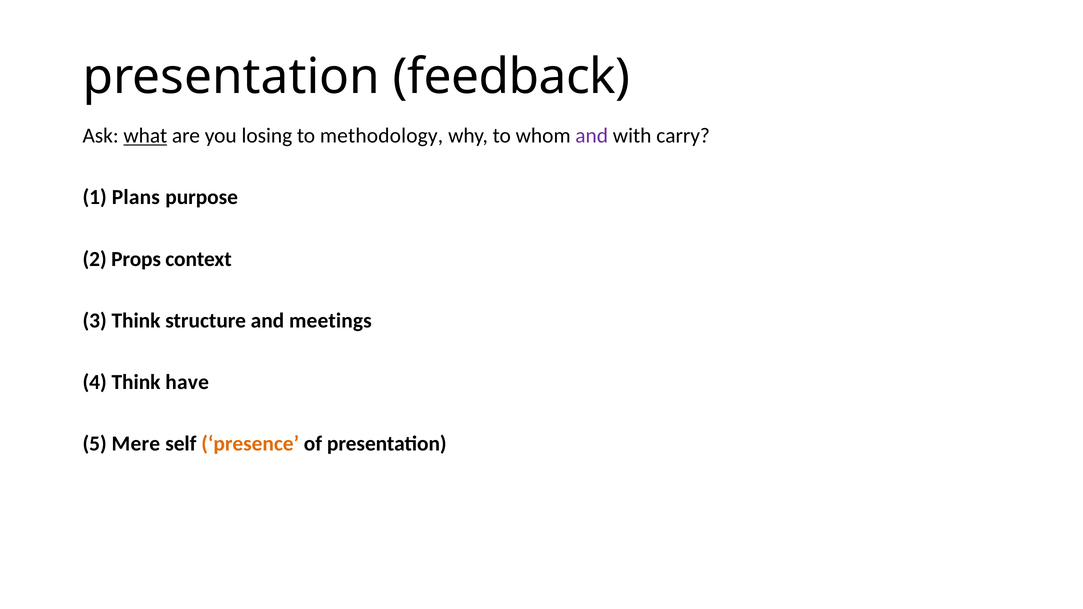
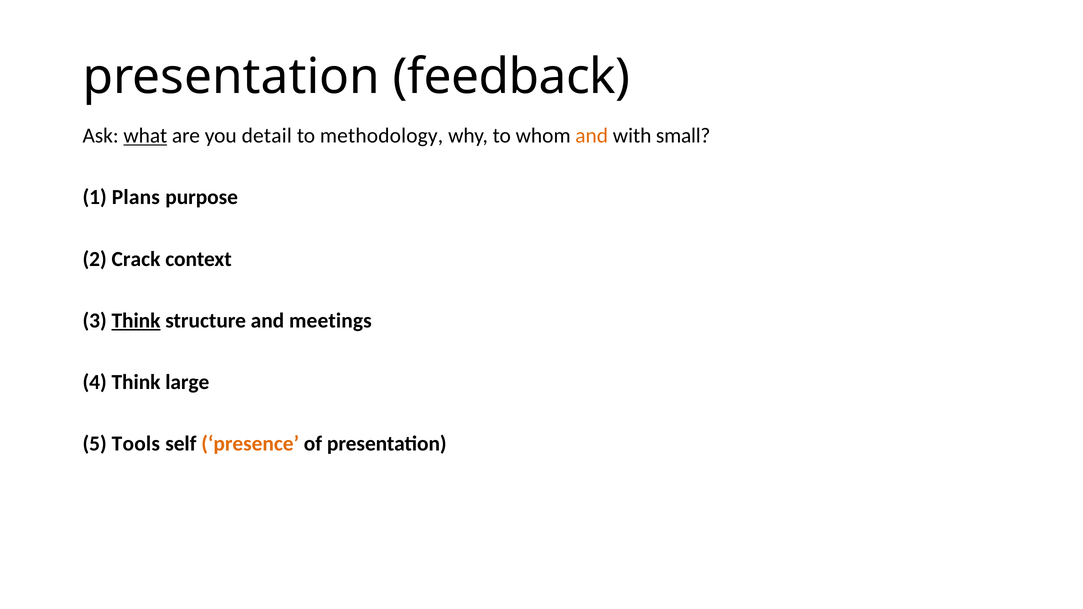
losing: losing -> detail (267, 136)
and colour: purple -> orange (592, 136)
carry: carry -> small (683, 136)
Props: Props -> Crack (136, 259)
Think underline: none -> present (136, 321)
have: have -> large (187, 382)
Mere: Mere -> Tools (136, 444)
